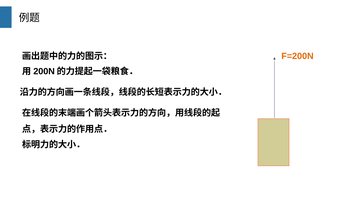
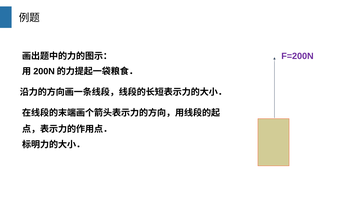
F=200N colour: orange -> purple (297, 56)
